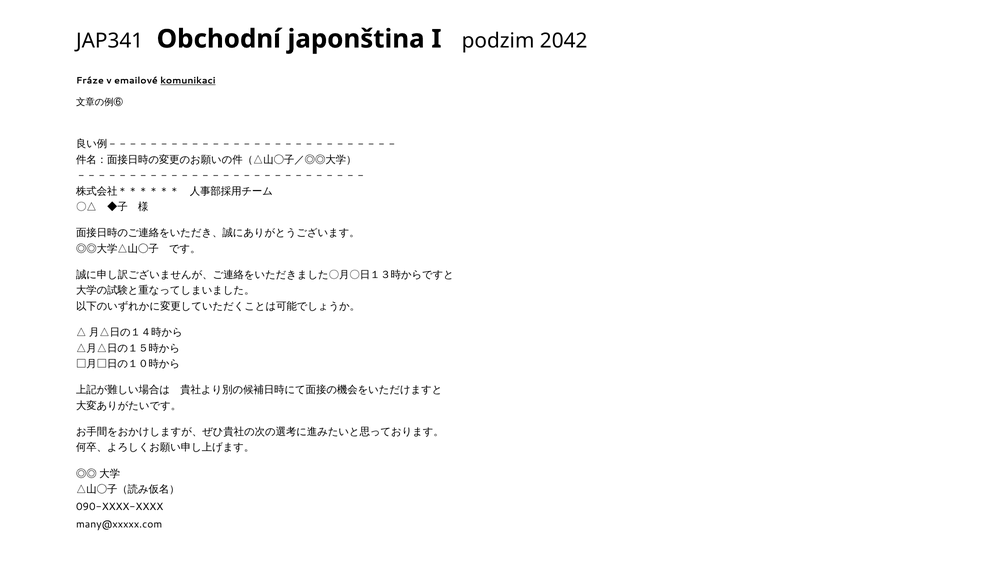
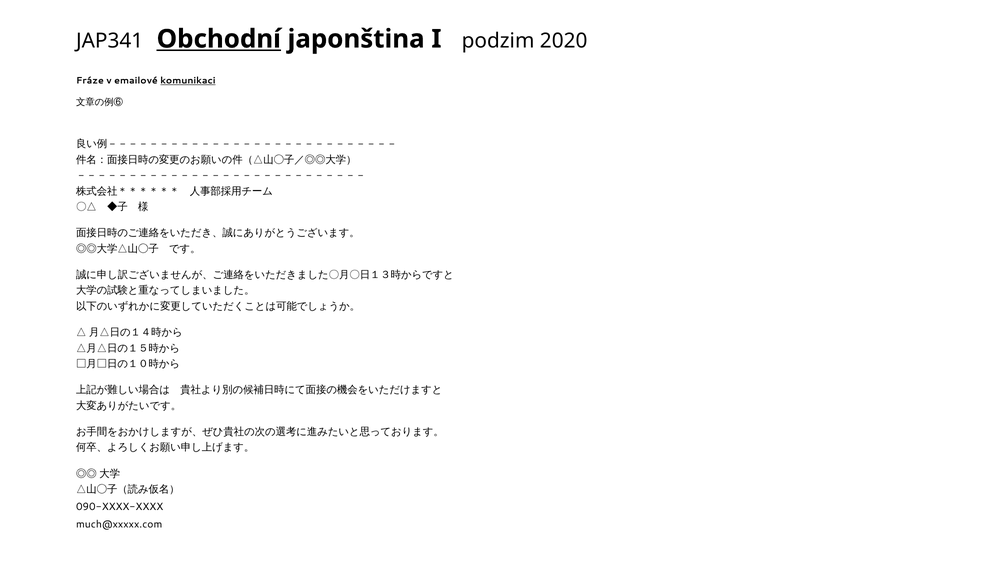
Obchodní underline: none -> present (219, 39)
2042: 2042 -> 2020 (564, 41)
many@xxxxx.com: many@xxxxx.com -> much@xxxxx.com (119, 524)
